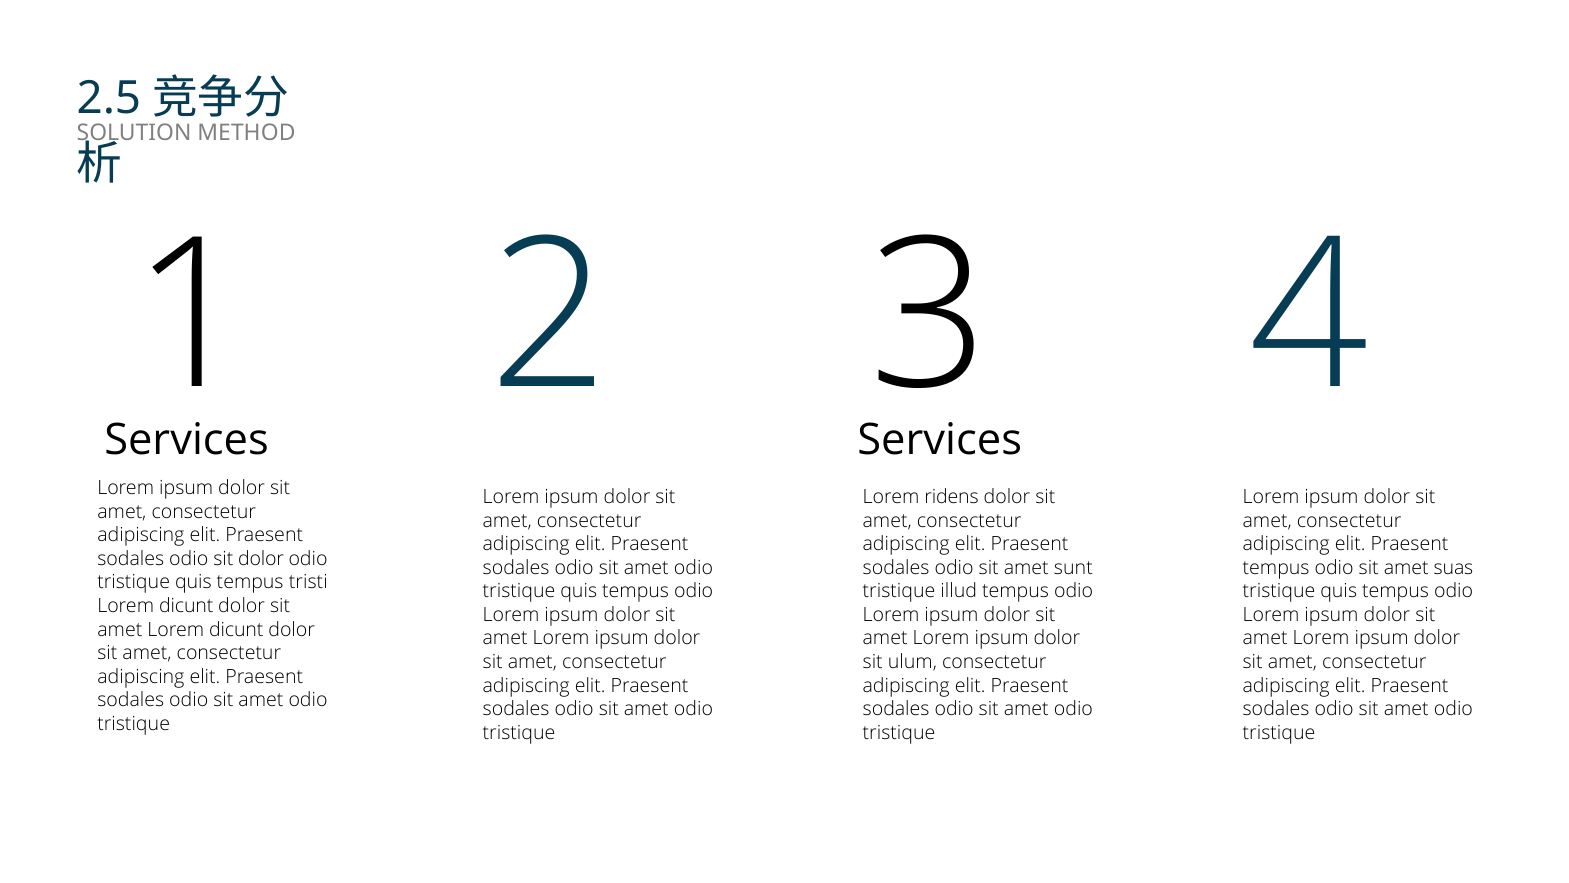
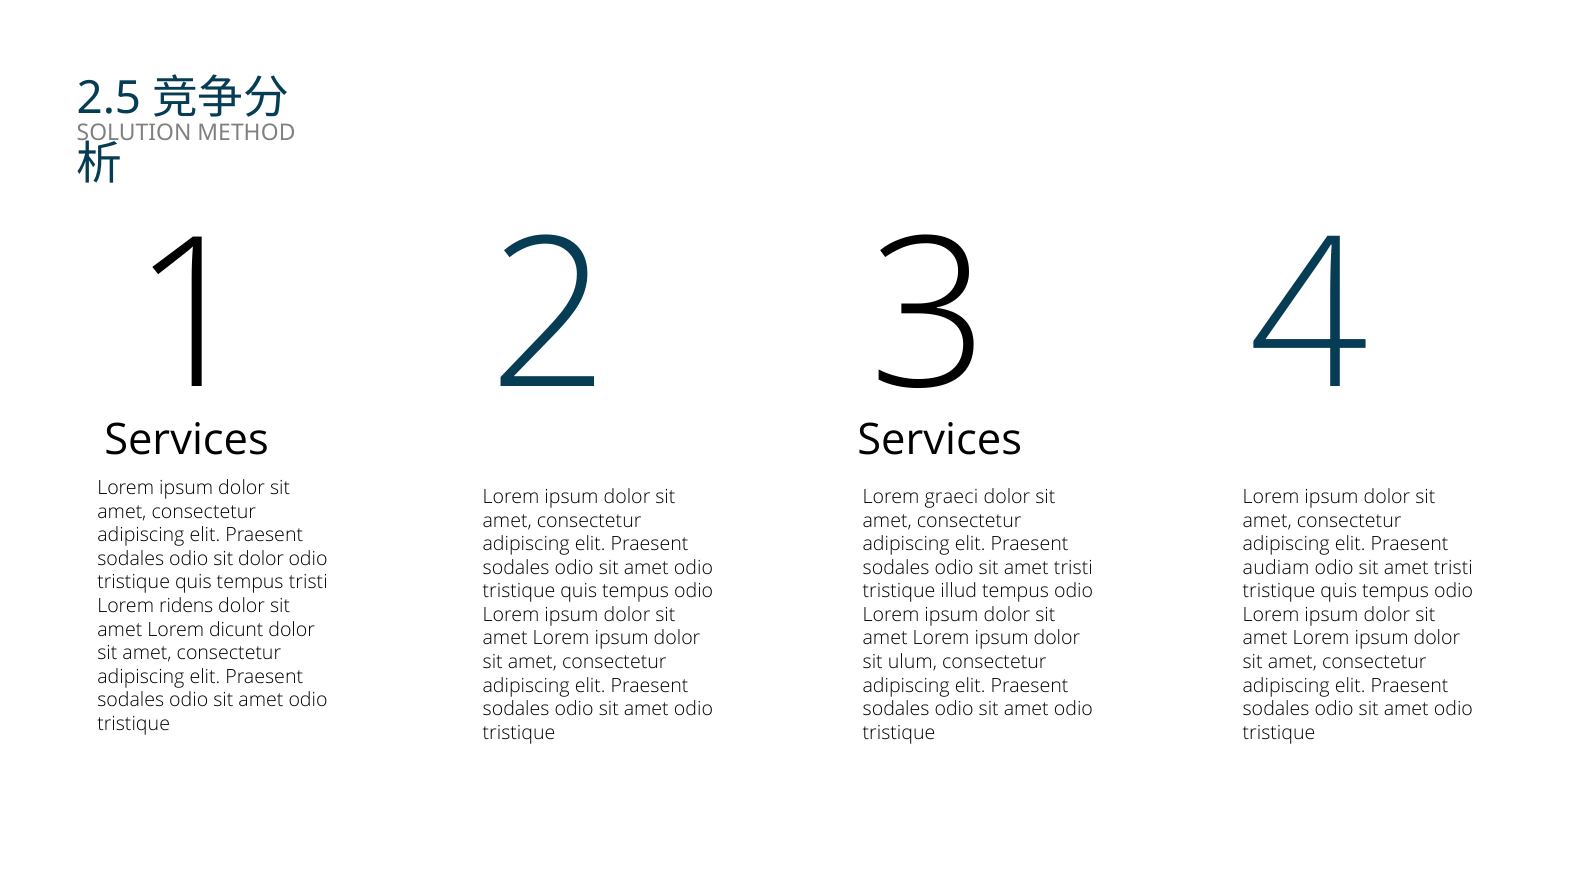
ridens: ridens -> graeci (951, 497)
sunt: sunt -> tristi (1073, 568)
tempus: tempus -> audiam (1276, 568)
suas: suas -> tristi (1453, 568)
dicunt: dicunt -> ridens (186, 606)
